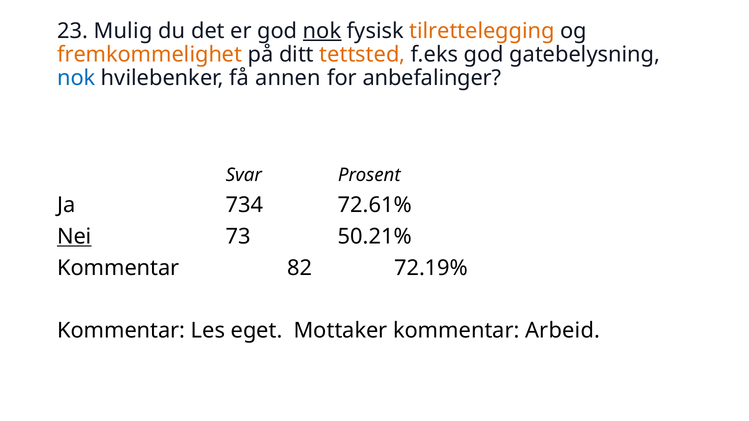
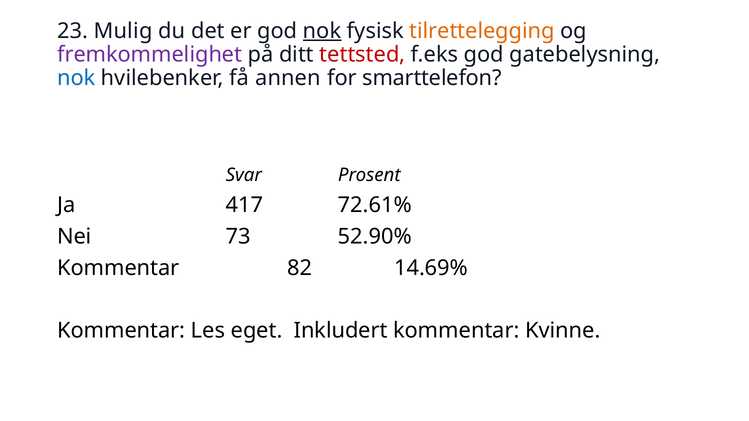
fremkommelighet colour: orange -> purple (150, 55)
tettsted colour: orange -> red (362, 55)
anbefalinger: anbefalinger -> smarttelefon (432, 78)
734: 734 -> 417 (244, 205)
Nei underline: present -> none (74, 237)
50.21%: 50.21% -> 52.90% (375, 237)
72.19%: 72.19% -> 14.69% (431, 268)
Mottaker: Mottaker -> Inkludert (341, 331)
Arbeid: Arbeid -> Kvinne (563, 331)
